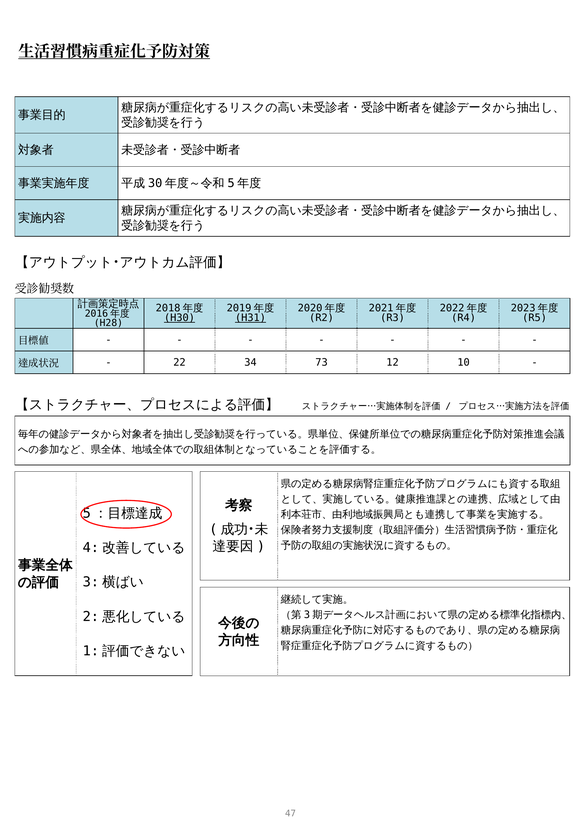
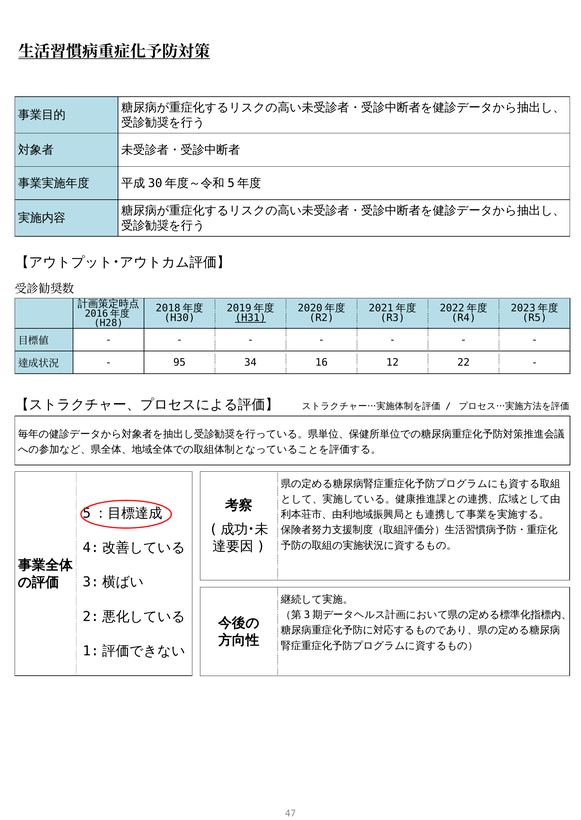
H30 underline: present -> none (179, 318)
22: 22 -> 95 (179, 362)
73: 73 -> 16 (322, 362)
10: 10 -> 22 (464, 362)
